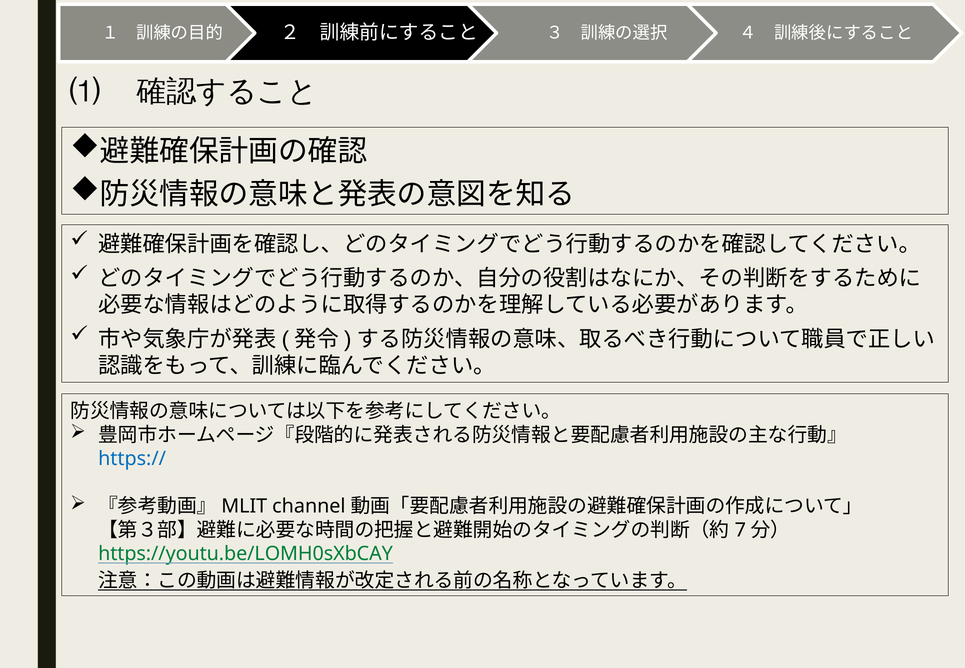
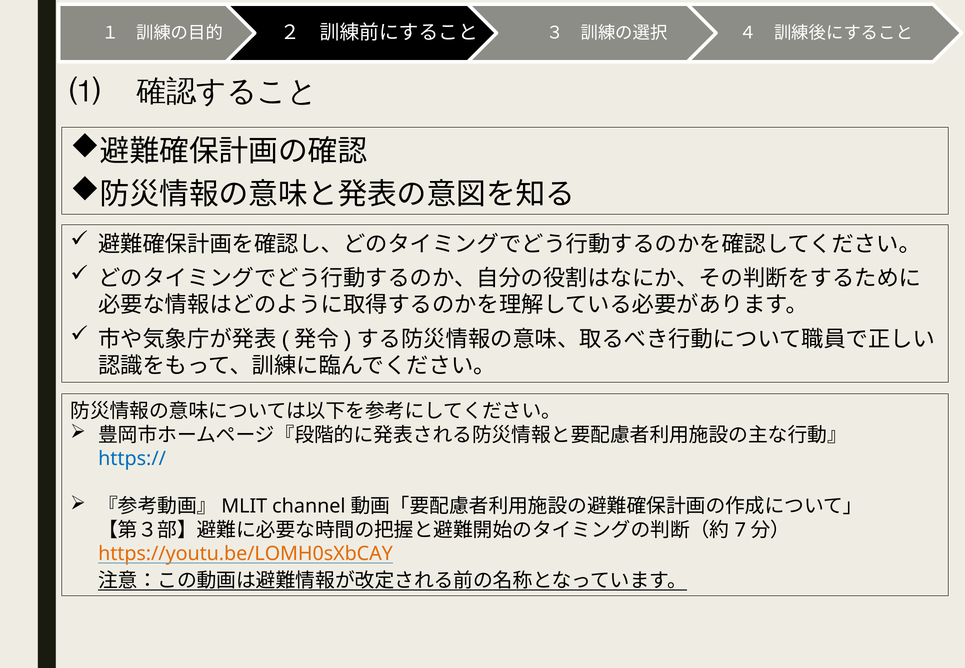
https://youtu.be/LOMH0sXbCAY colour: green -> orange (246, 554)
